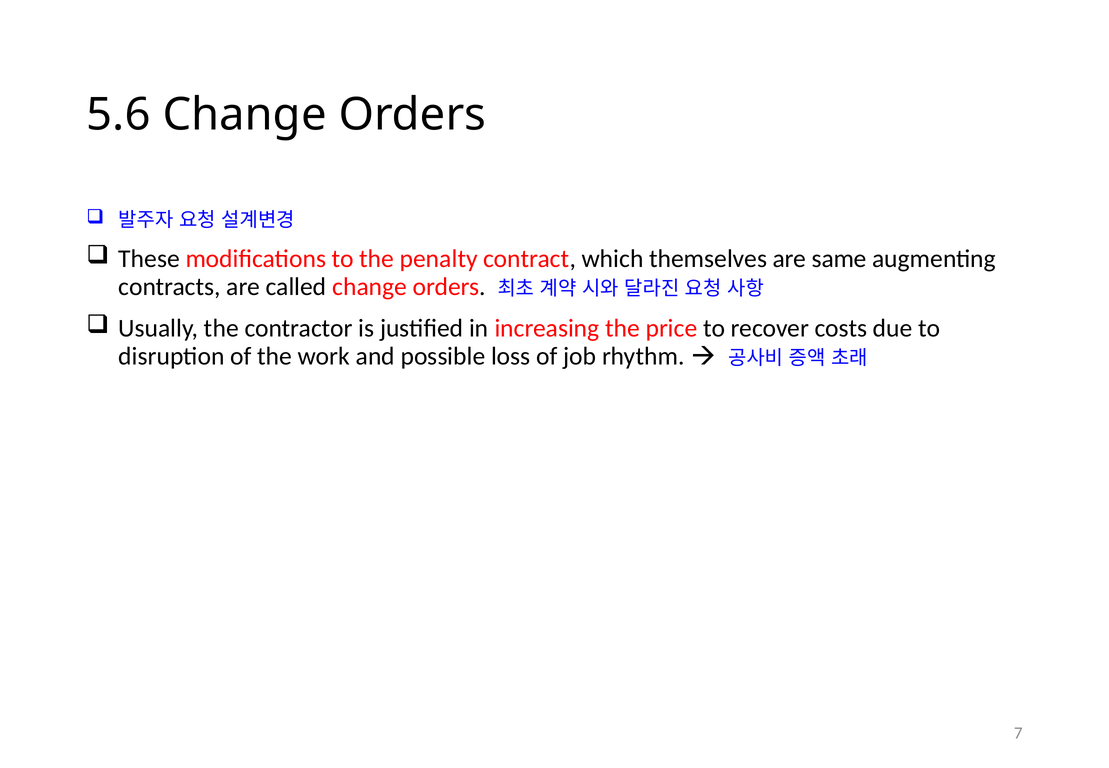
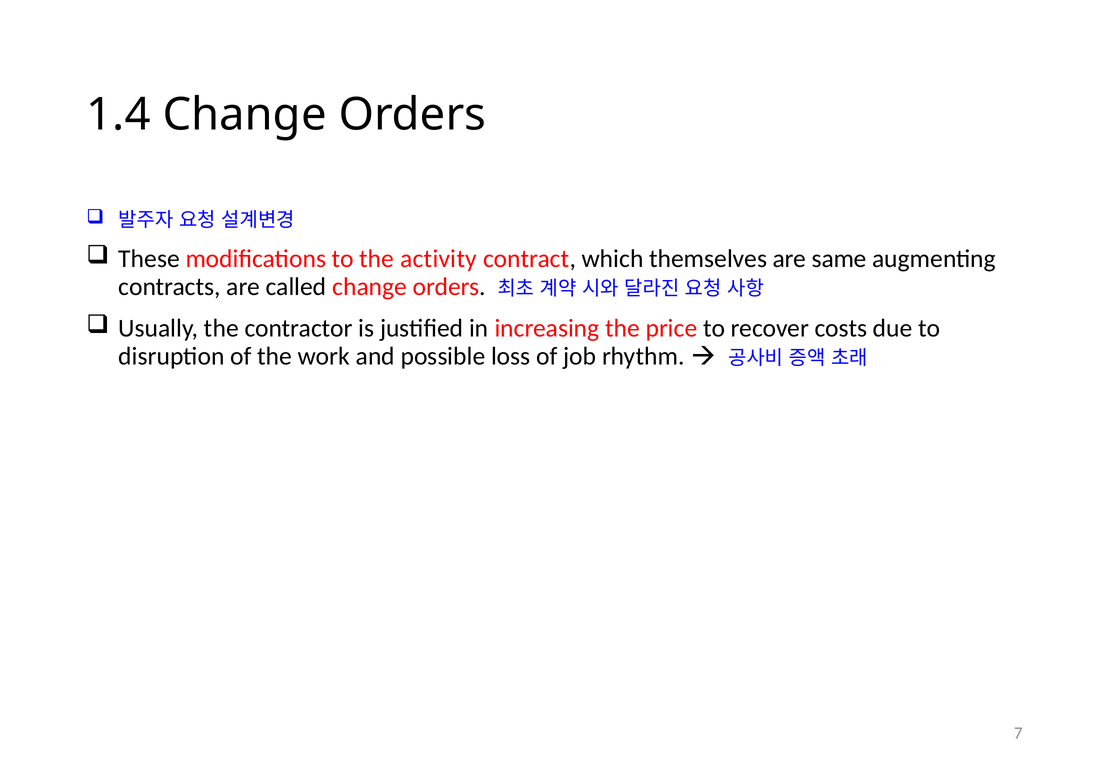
5.6: 5.6 -> 1.4 (119, 115)
penalty: penalty -> activity (439, 259)
